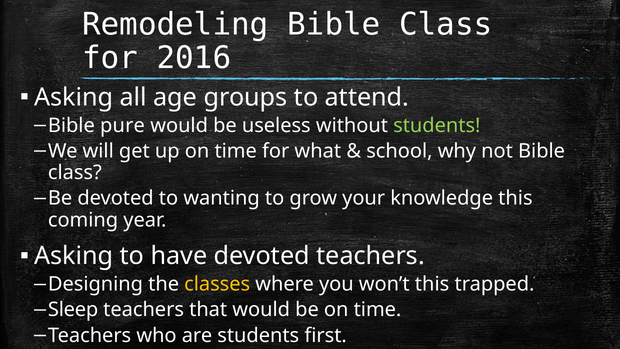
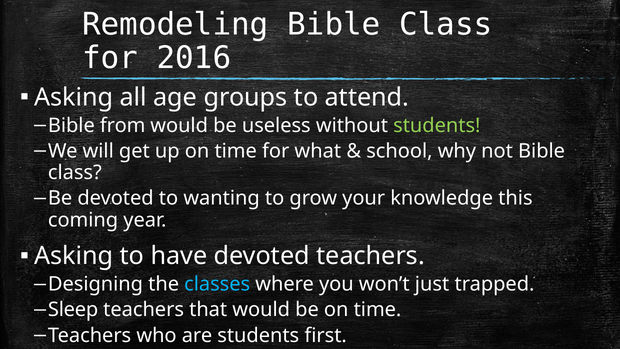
pure: pure -> from (123, 126)
classes colour: yellow -> light blue (217, 284)
won’t this: this -> just (432, 284)
